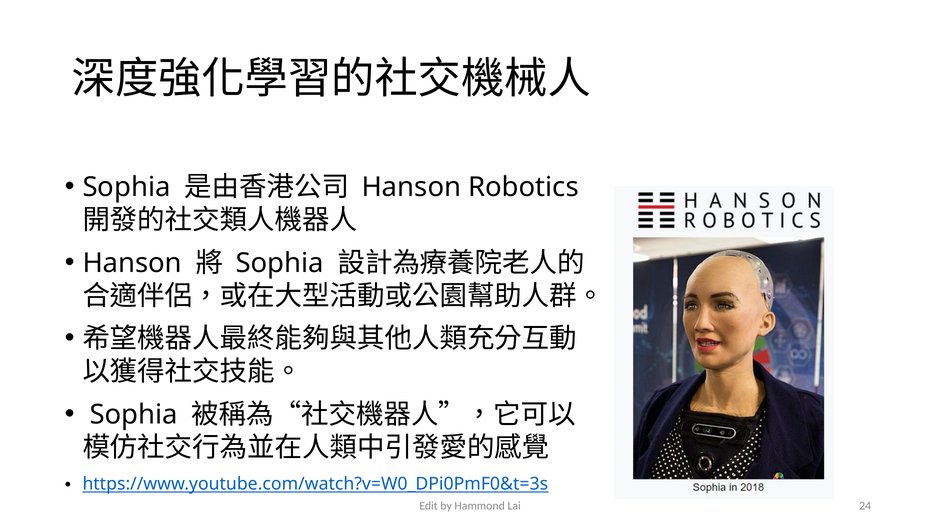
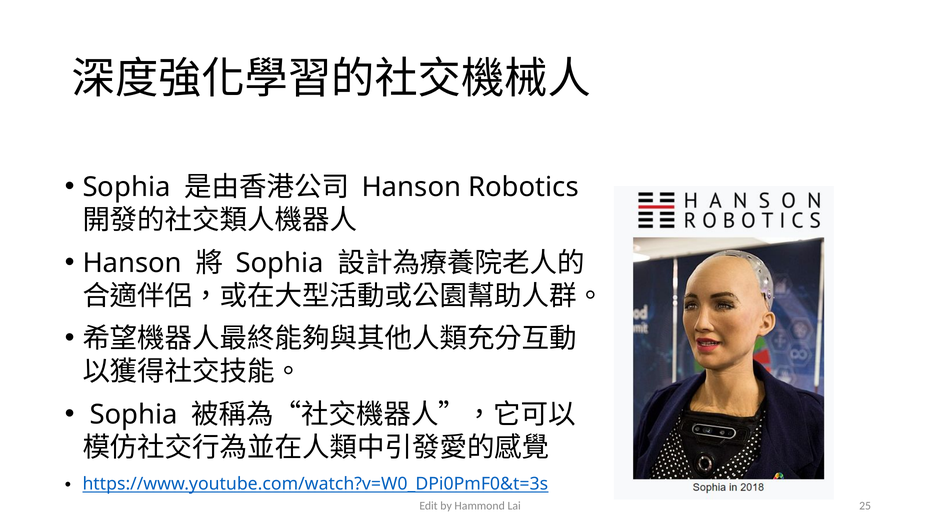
24: 24 -> 25 (865, 506)
